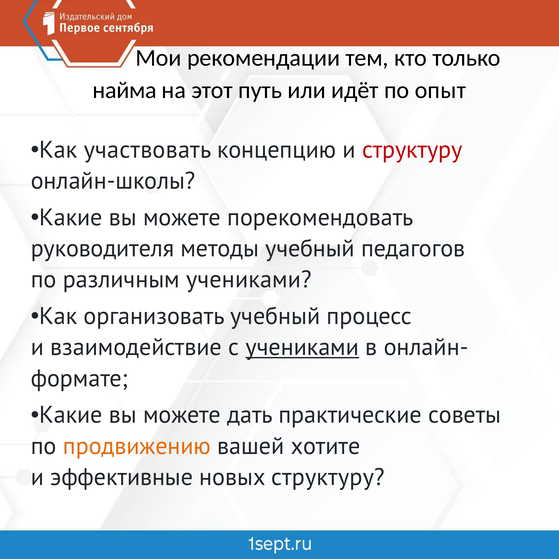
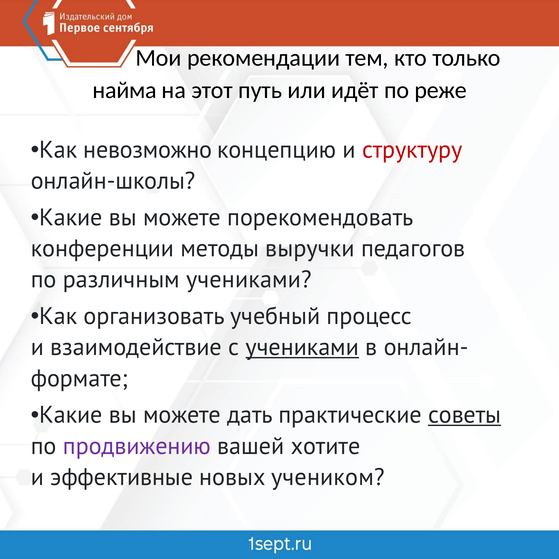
опыт: опыт -> реже (441, 90)
участвовать: участвовать -> невозможно (148, 150)
руководителя: руководителя -> конференции (102, 249)
методы учебный: учебный -> выручки (310, 249)
советы underline: none -> present (465, 415)
продвижению colour: orange -> purple (137, 446)
новых структуру: структуру -> учеником (328, 477)
